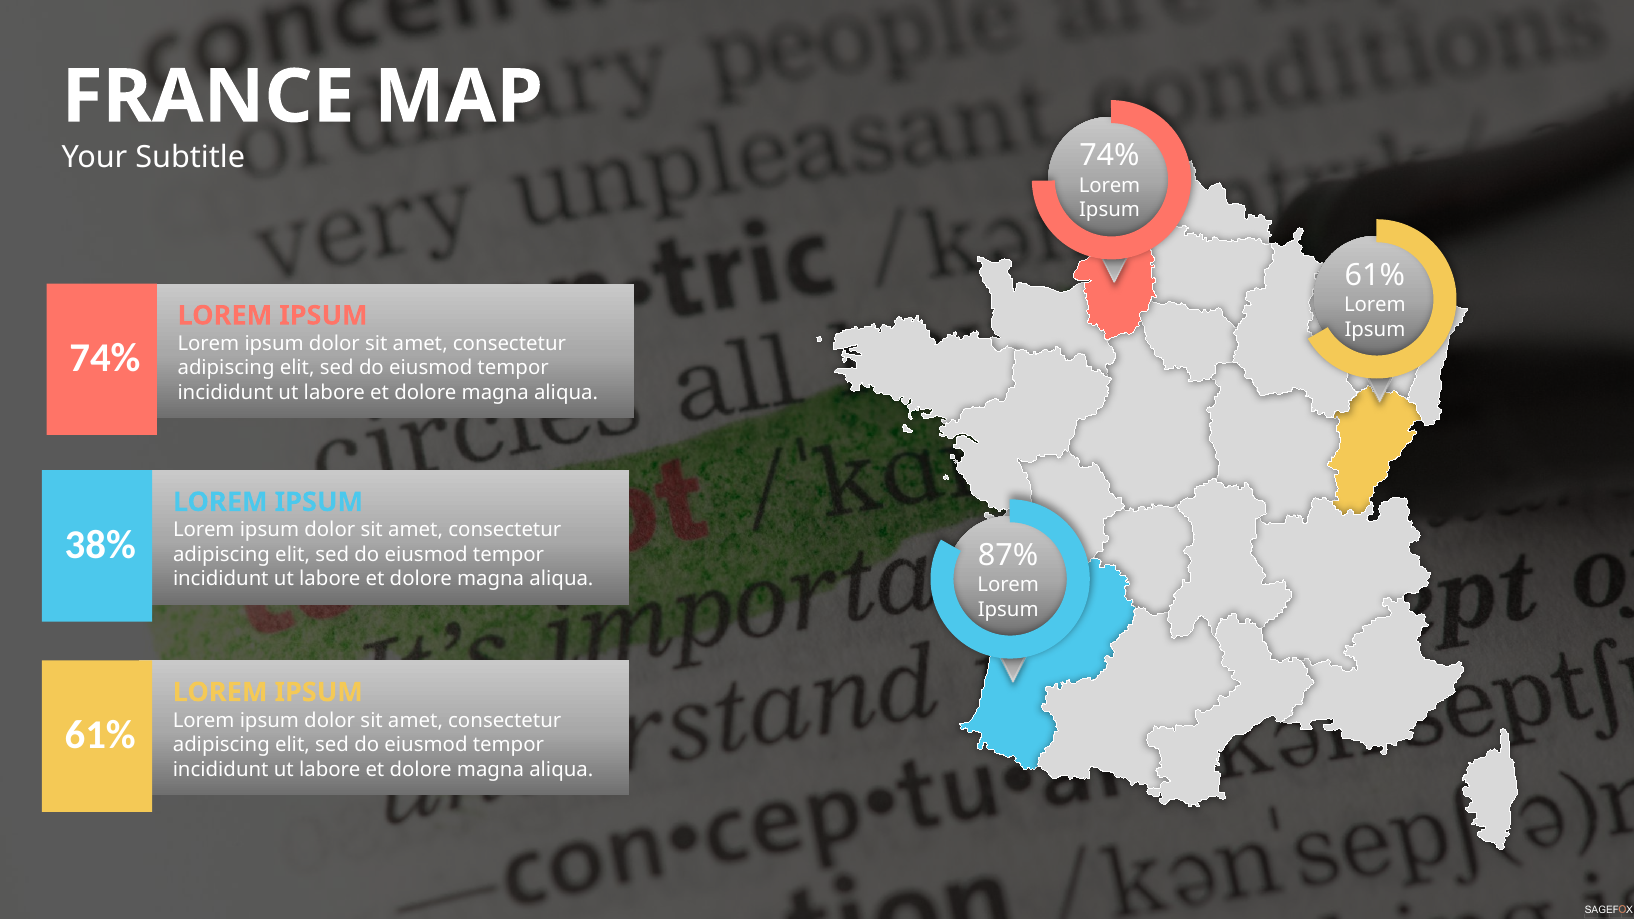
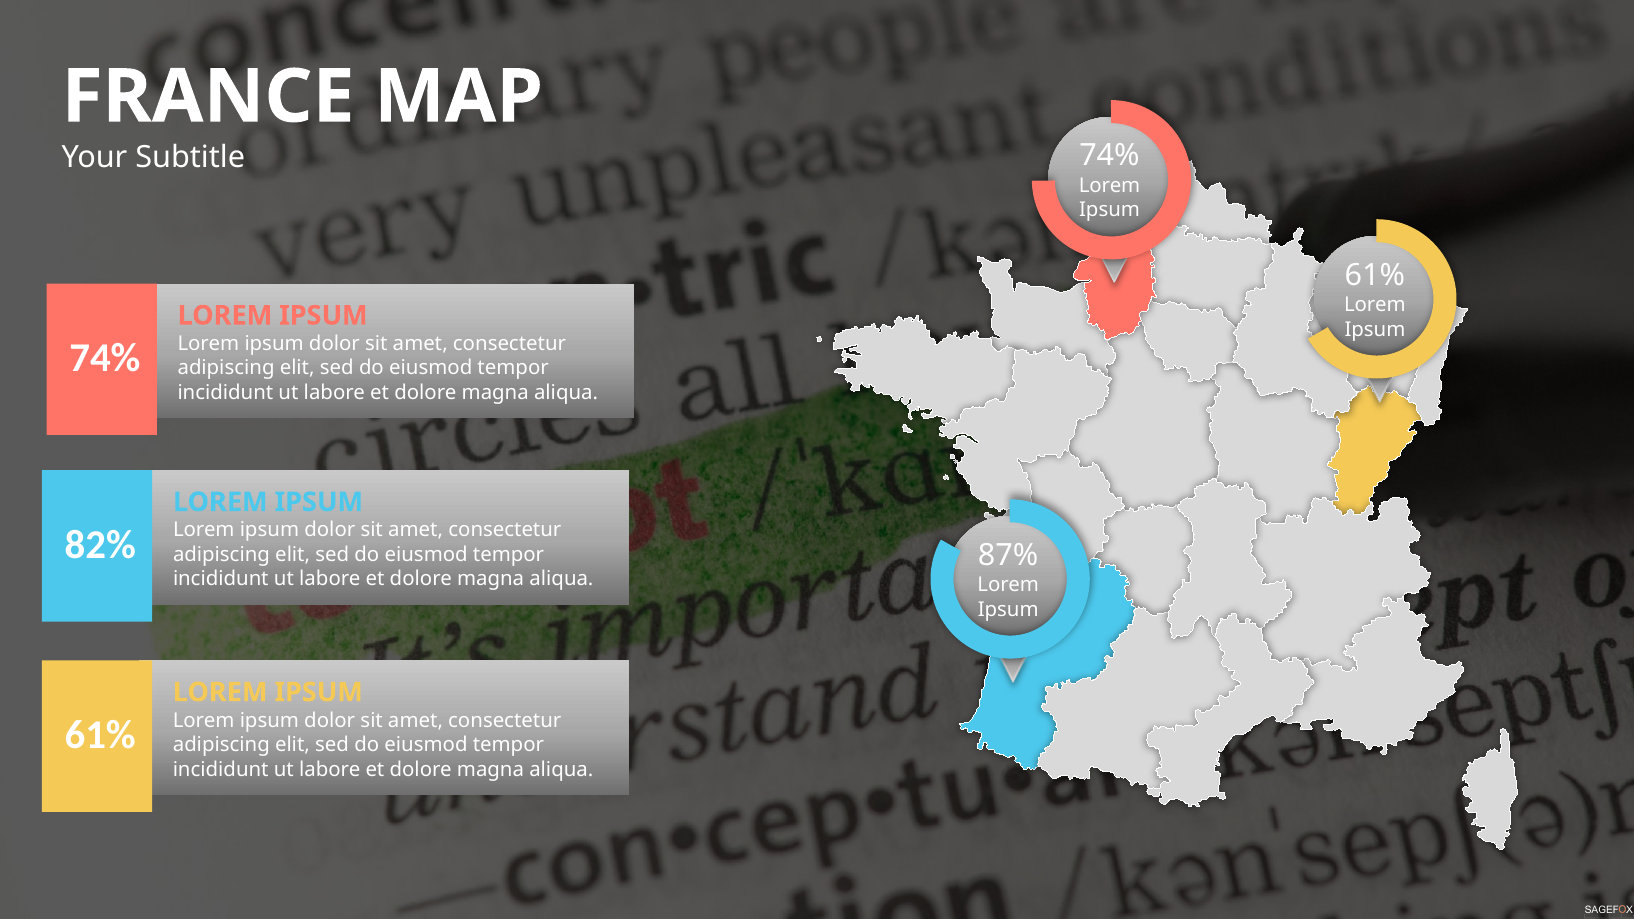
38%: 38% -> 82% (100, 545)
